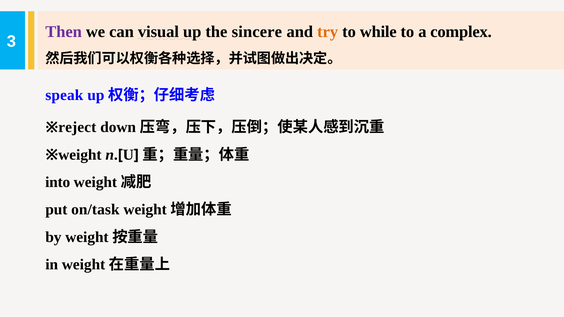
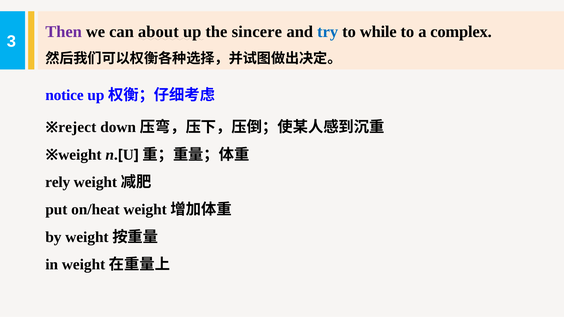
visual: visual -> about (158, 32)
try colour: orange -> blue (328, 32)
speak: speak -> notice (64, 95)
into: into -> rely (58, 182)
on/task: on/task -> on/heat (95, 210)
